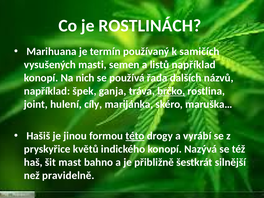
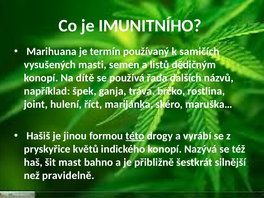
ROSTLINÁCH: ROSTLINÁCH -> IMUNITNÍHO (150, 26)
listů například: například -> dědičným (194, 65)
nich: nich -> dítě (85, 78)
brčko underline: present -> none (171, 91)
cíly: cíly -> říct (93, 104)
